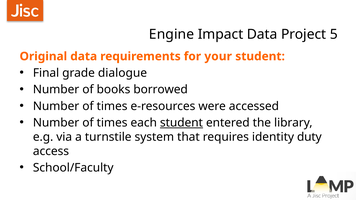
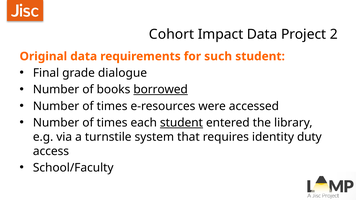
Engine: Engine -> Cohort (172, 34)
5: 5 -> 2 (334, 34)
your: your -> such (218, 56)
borrowed underline: none -> present (161, 90)
